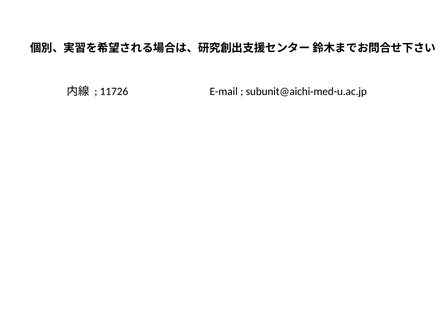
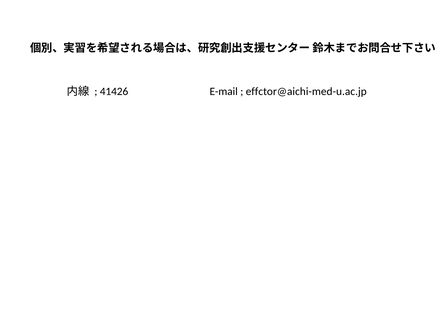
11726: 11726 -> 41426 (114, 91)
subunit@aichi-med-u.ac.jp: subunit@aichi-med-u.ac.jp -> effctor@aichi-med-u.ac.jp (306, 91)
